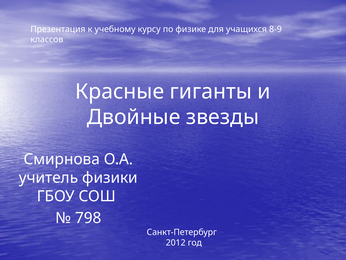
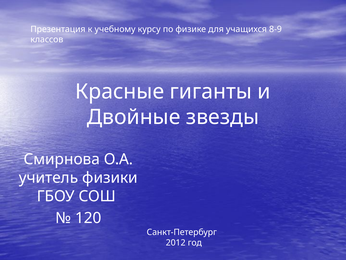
798: 798 -> 120 (88, 218)
